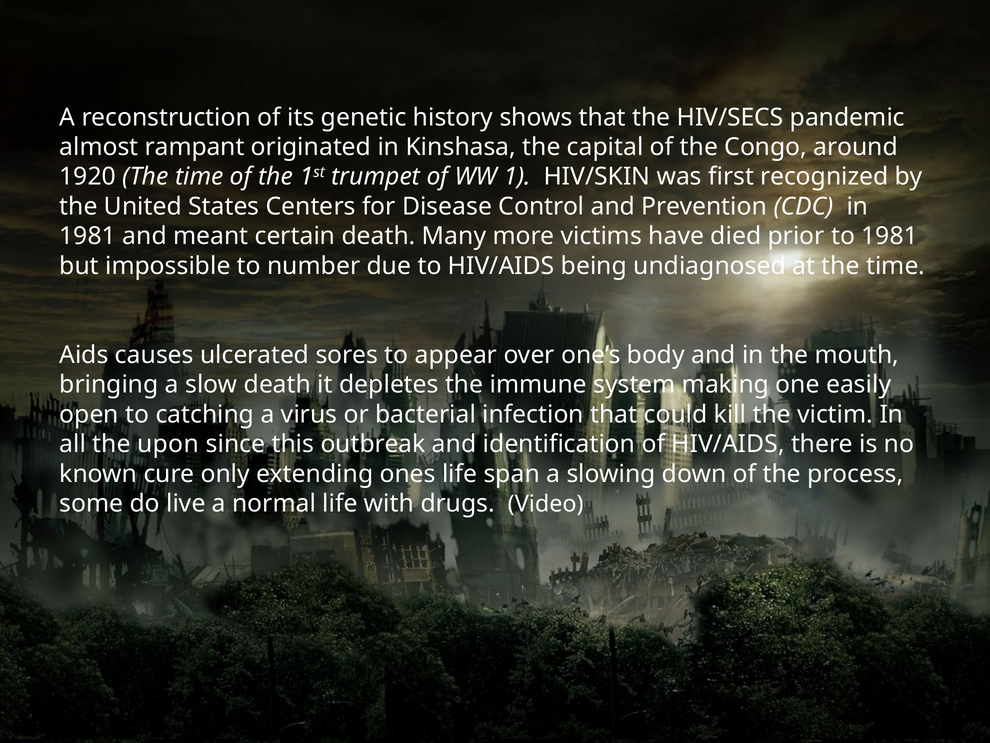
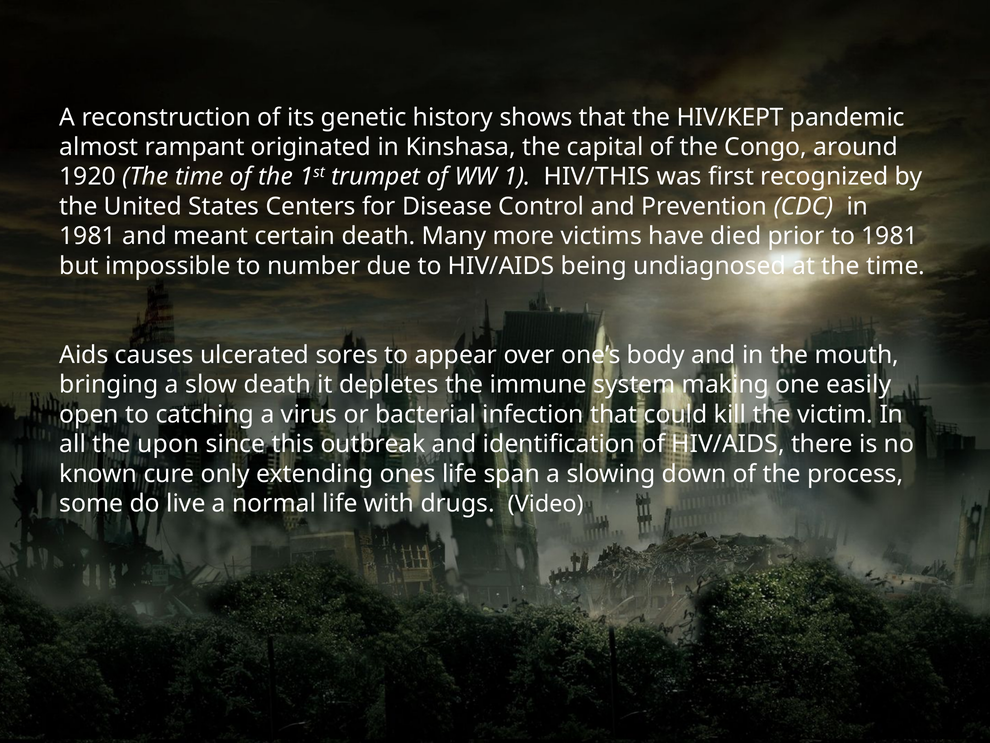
HIV/SECS: HIV/SECS -> HIV/KEPT (730, 117)
HIV/SKIN: HIV/SKIN -> HIV/THIS (597, 177)
